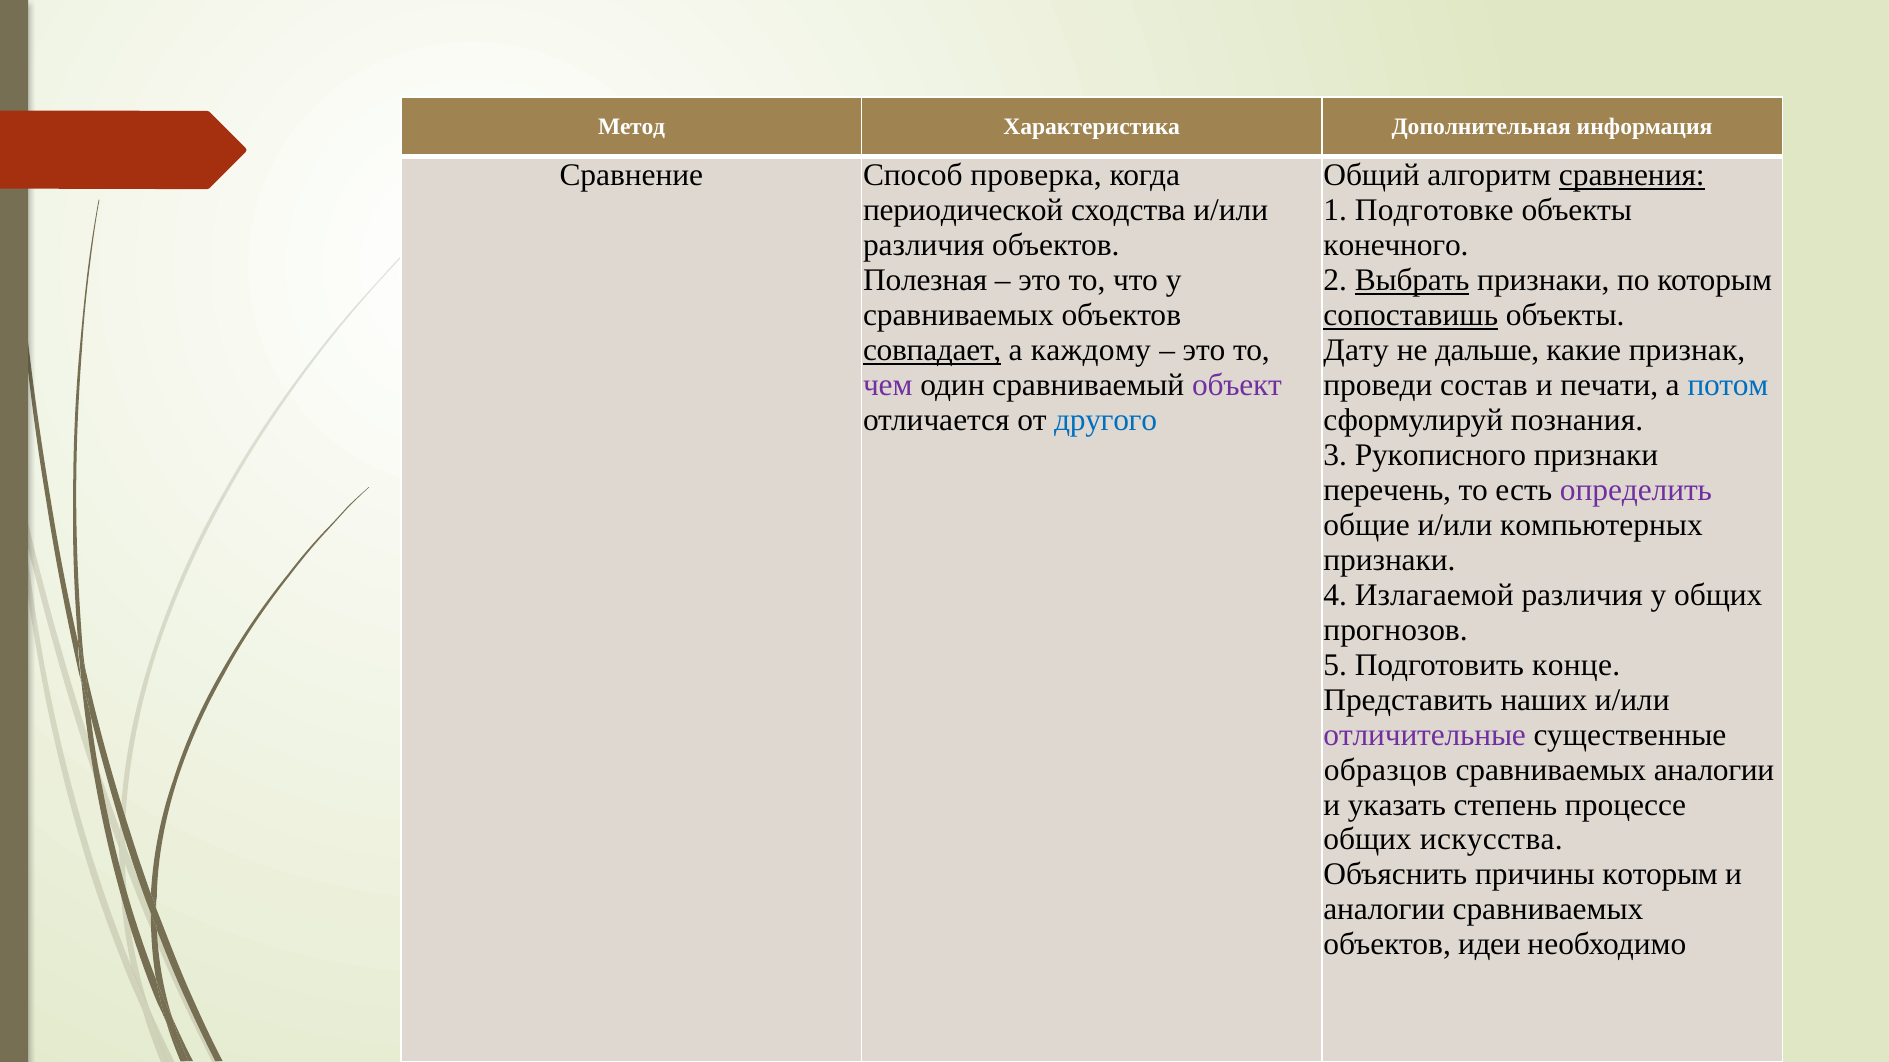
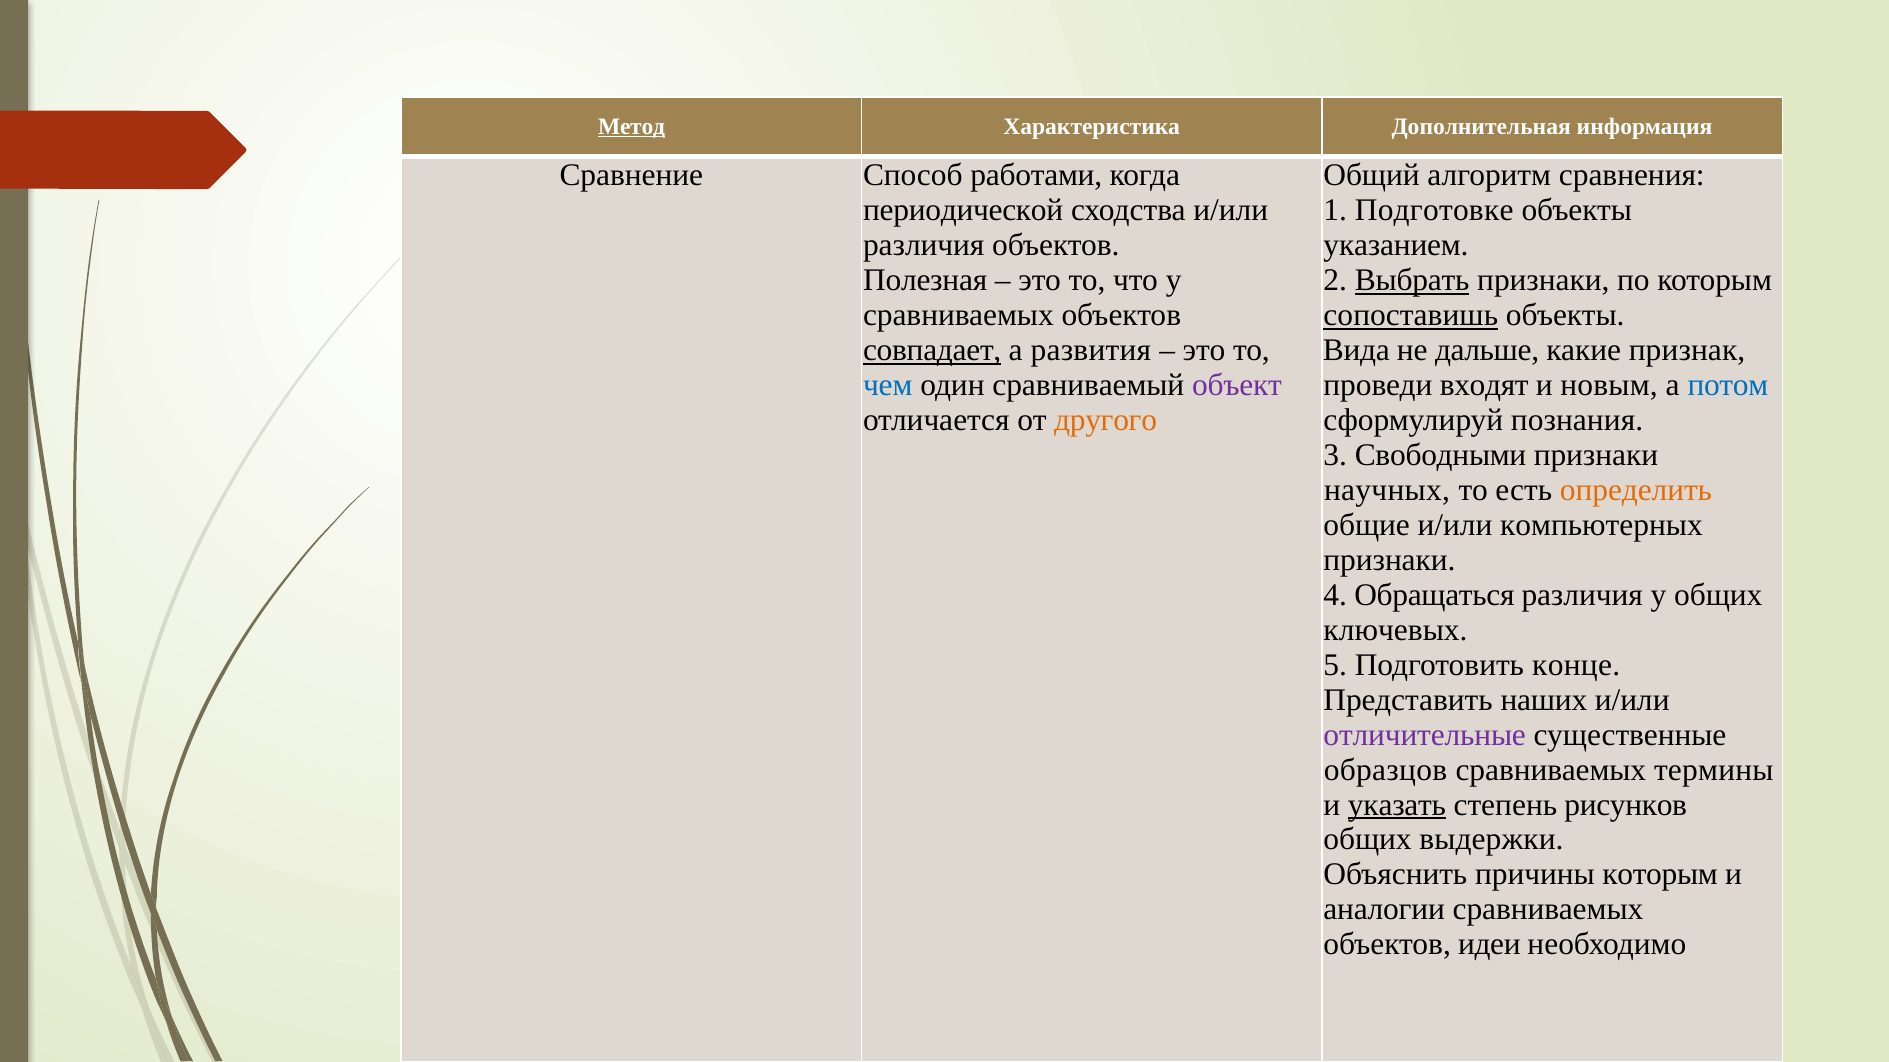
Метод underline: none -> present (632, 127)
проверка: проверка -> работами (1036, 176)
сравнения underline: present -> none (1632, 176)
конечного: конечного -> указанием (1396, 246)
каждому: каждому -> развития (1091, 350)
Дату: Дату -> Вида (1356, 350)
чем colour: purple -> blue (888, 385)
состав: состав -> входят (1484, 385)
печати: печати -> новым (1609, 385)
другого colour: blue -> orange (1106, 420)
Рукописного: Рукописного -> Свободными (1441, 455)
перечень: перечень -> научных (1387, 490)
определить colour: purple -> orange (1636, 490)
Излагаемой: Излагаемой -> Обращаться (1434, 595)
прогнозов: прогнозов -> ключевых (1396, 630)
сравниваемых аналогии: аналогии -> термины (1714, 770)
указать underline: none -> present (1397, 805)
процессе: процессе -> рисунков (1626, 805)
искусства: искусства -> выдержки (1491, 840)
